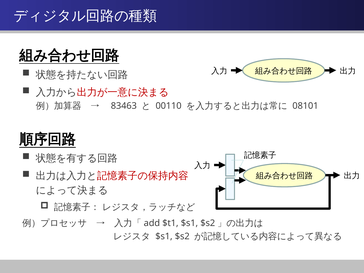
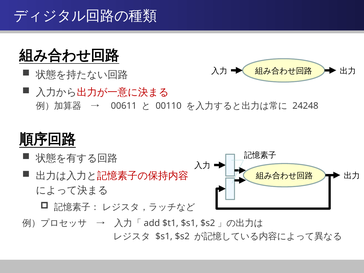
83463: 83463 -> 00611 (124, 106)
08101: 08101 -> 24248 (305, 106)
